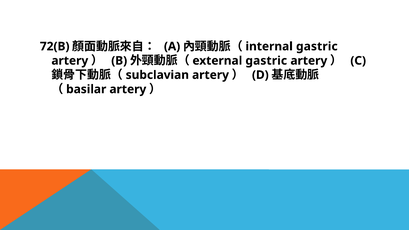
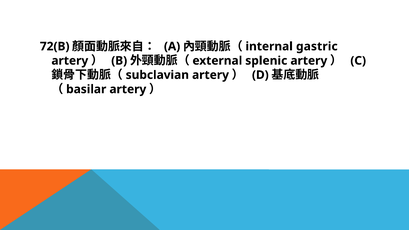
gastric: gastric -> splenic (266, 61)
